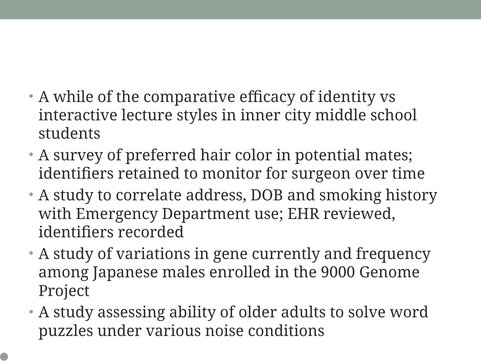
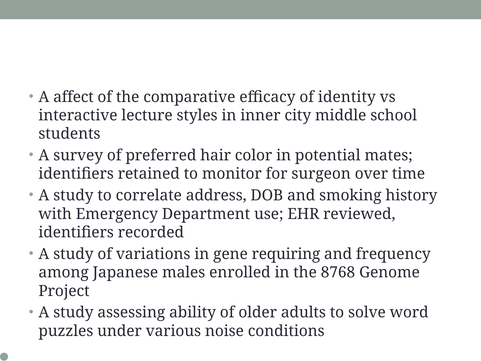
while: while -> affect (73, 97)
currently: currently -> requiring (286, 254)
9000: 9000 -> 8768 (338, 272)
